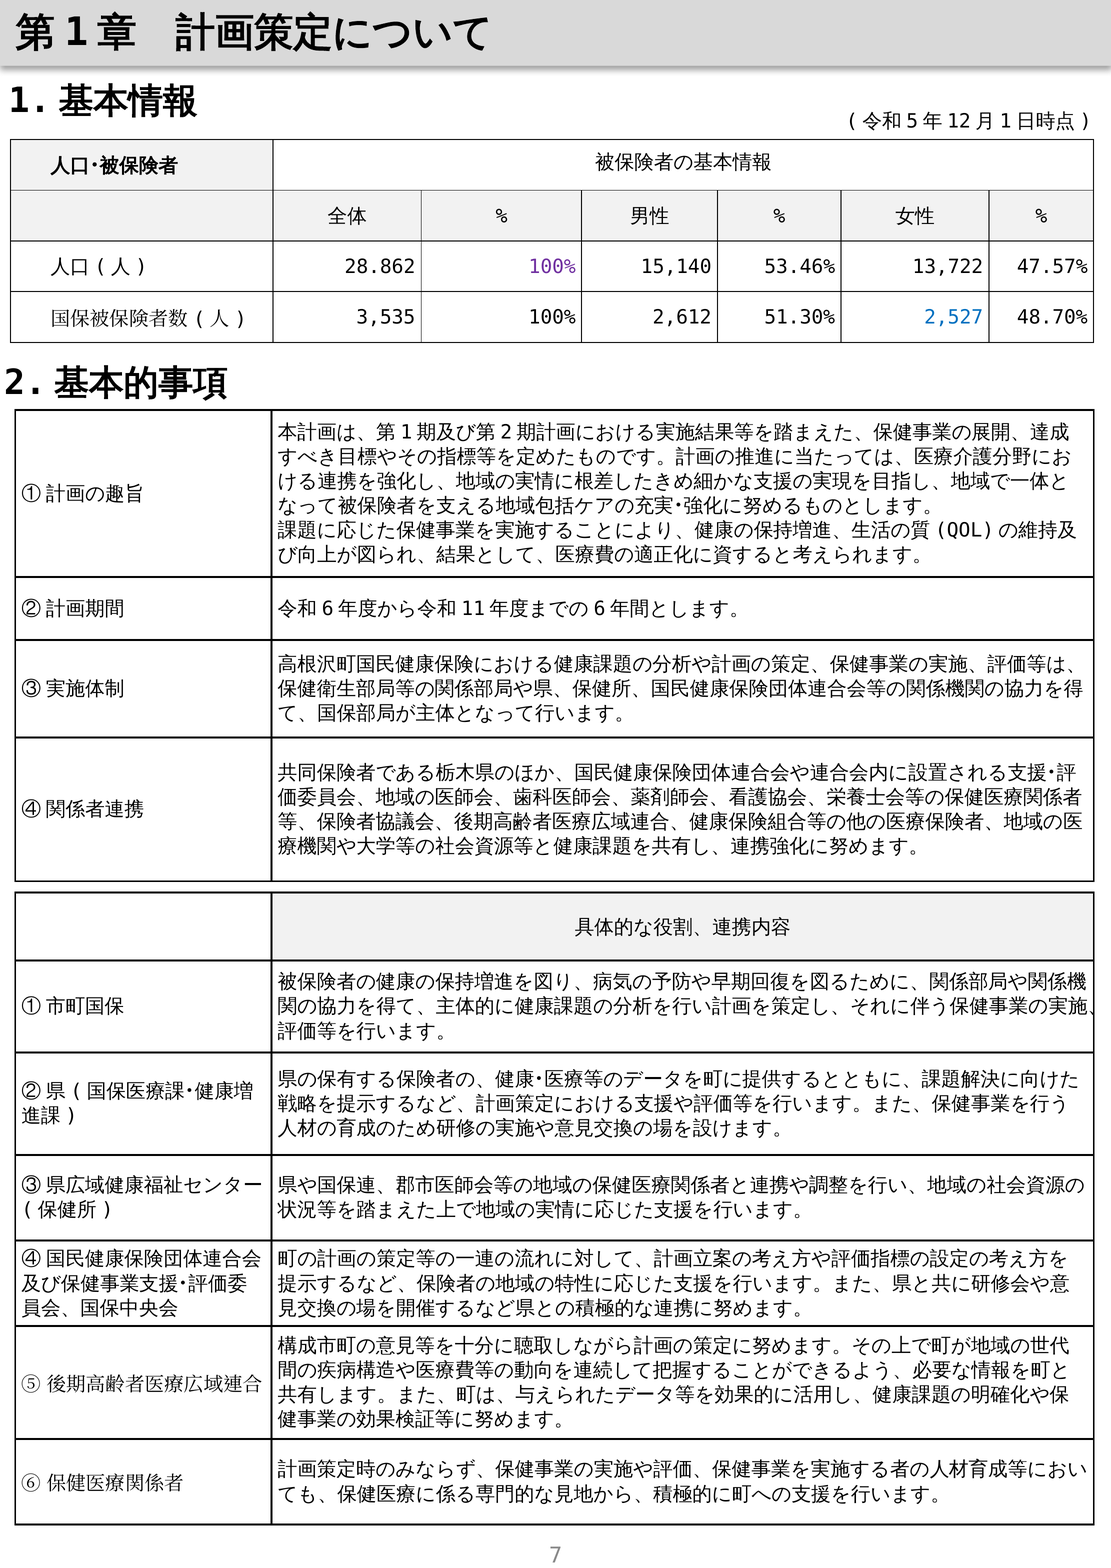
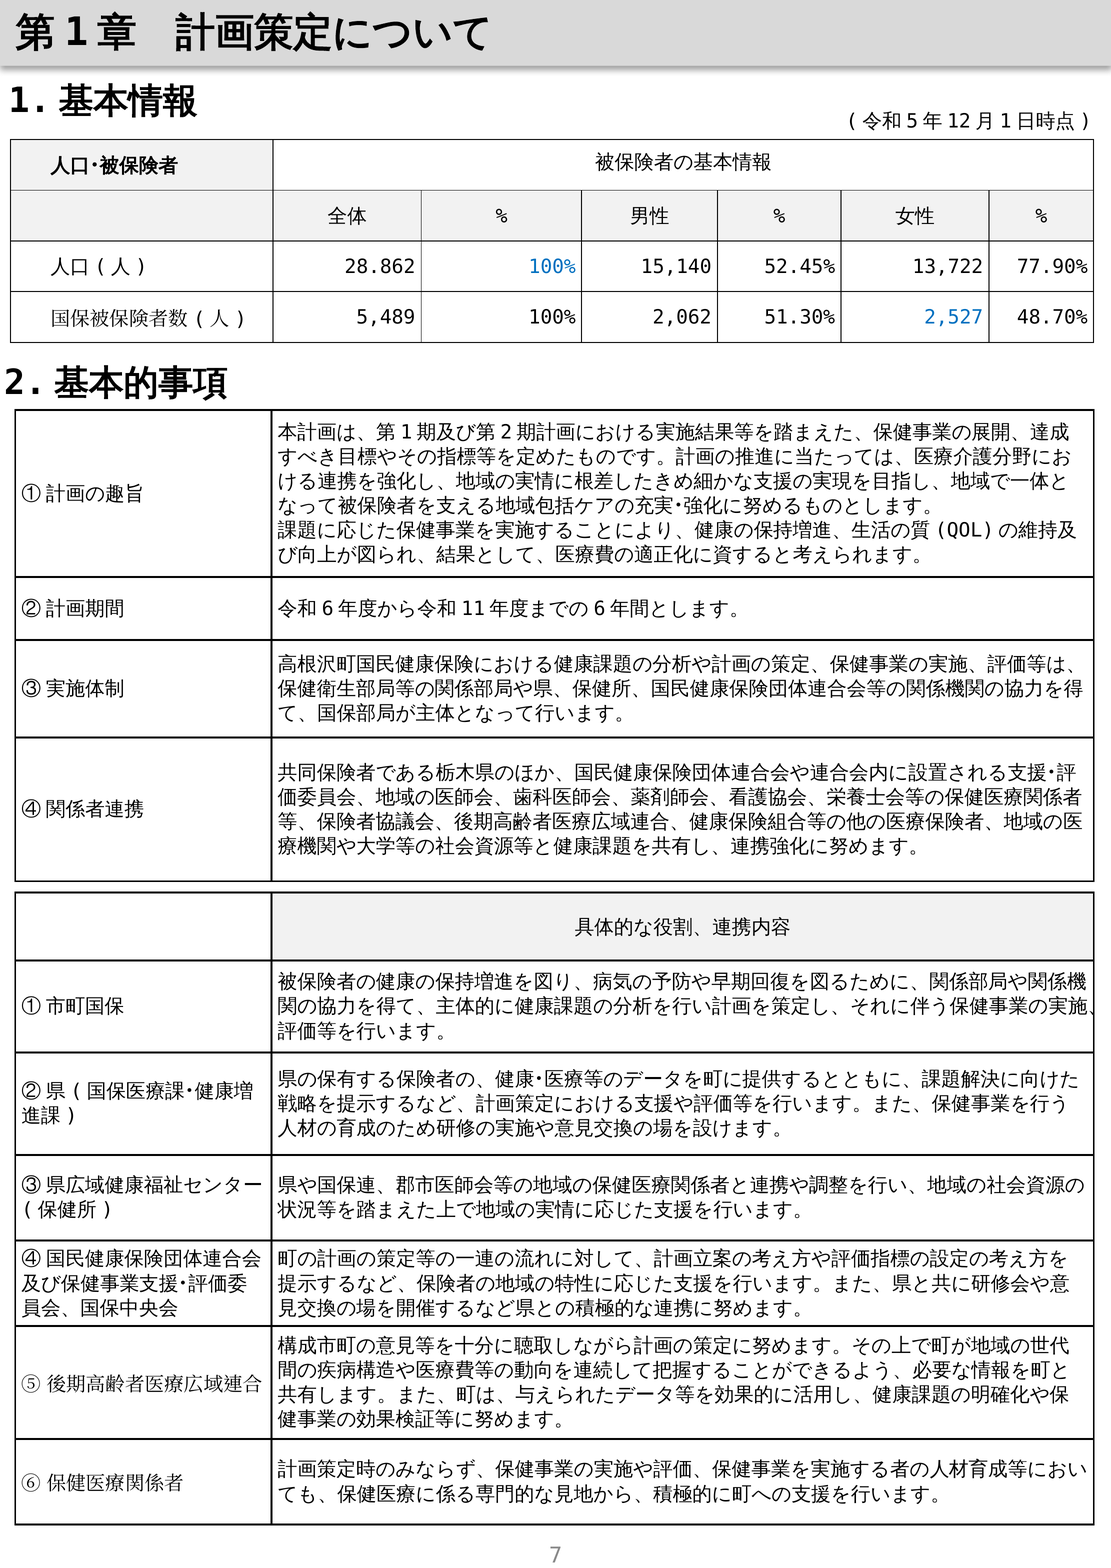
100% colour: purple -> blue (552, 267)
53.46%: 53.46% -> 52.45% (800, 267)
47.57%: 47.57% -> 77.90% (1052, 267)
3,535: 3,535 -> 5,489 (386, 317)
2,612: 2,612 -> 2,062 (682, 317)
